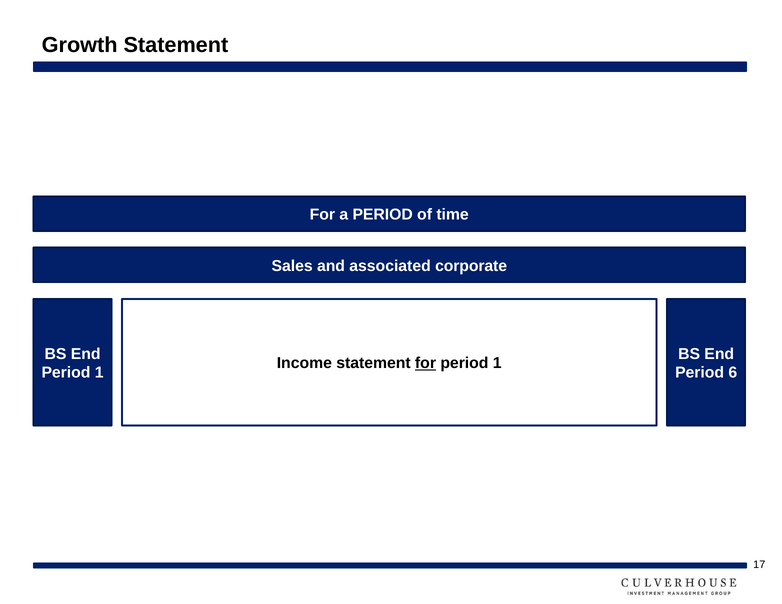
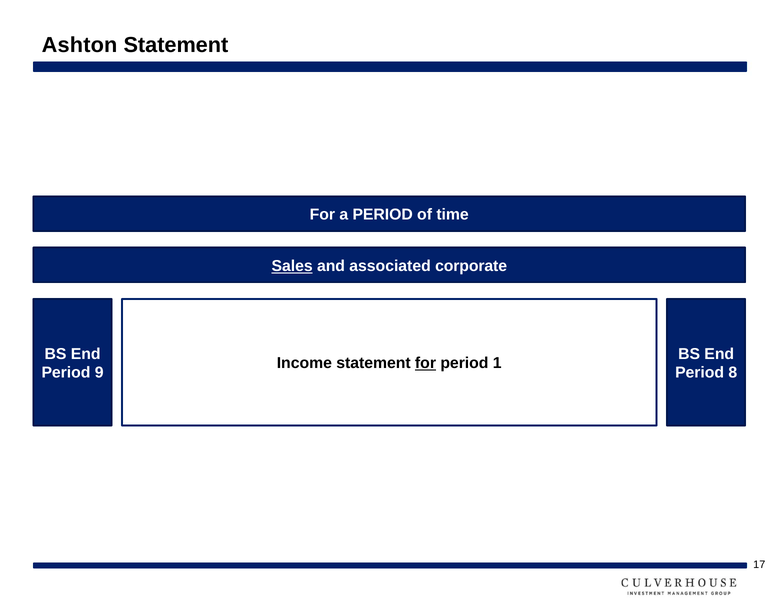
Growth: Growth -> Ashton (80, 45)
Sales underline: none -> present (292, 266)
1: 1 -> 9 (99, 373)
6: 6 -> 8 (733, 373)
